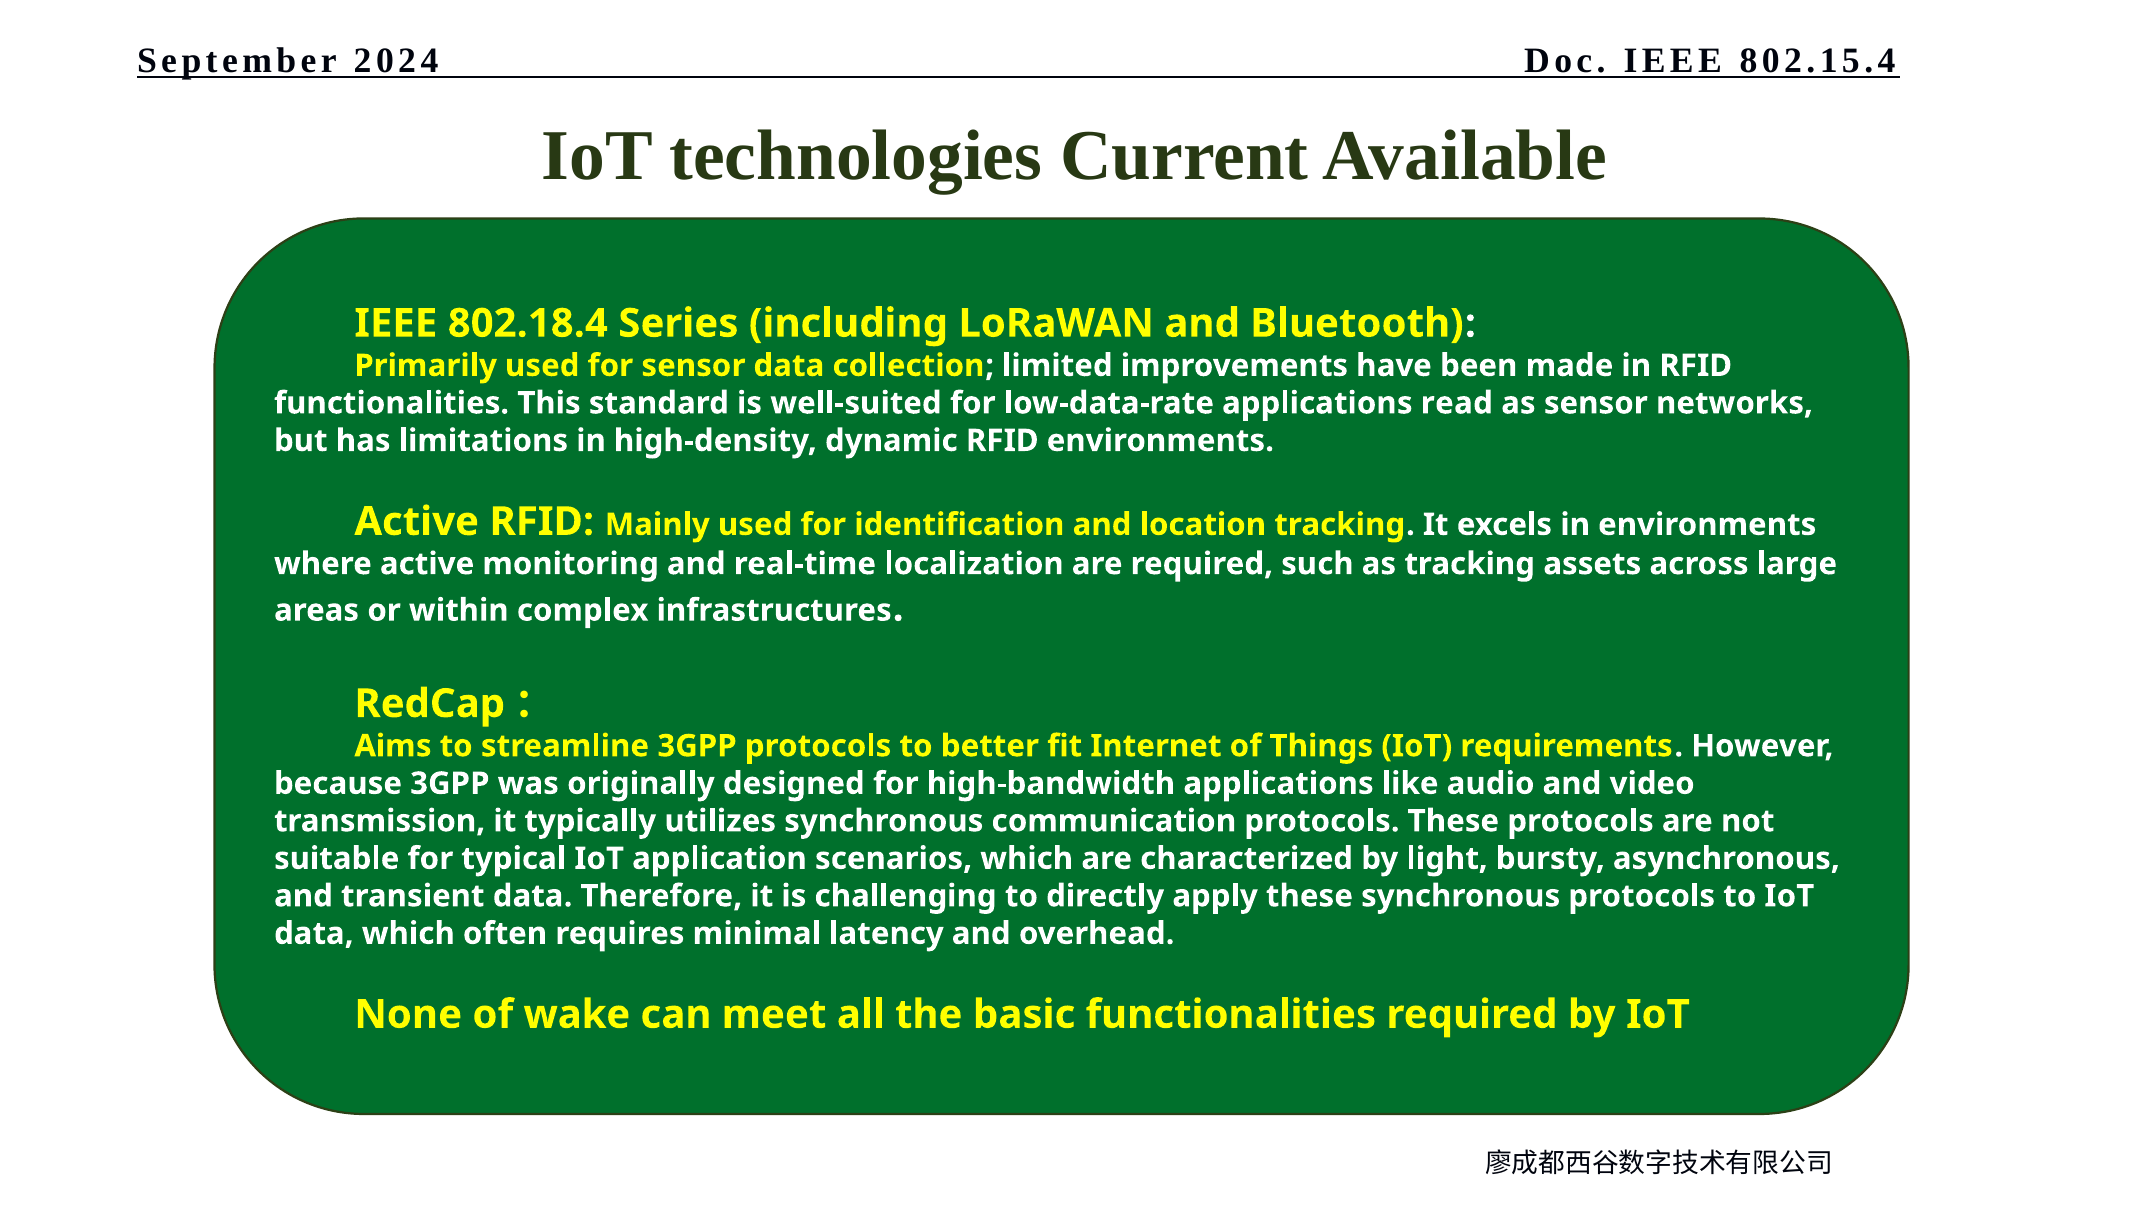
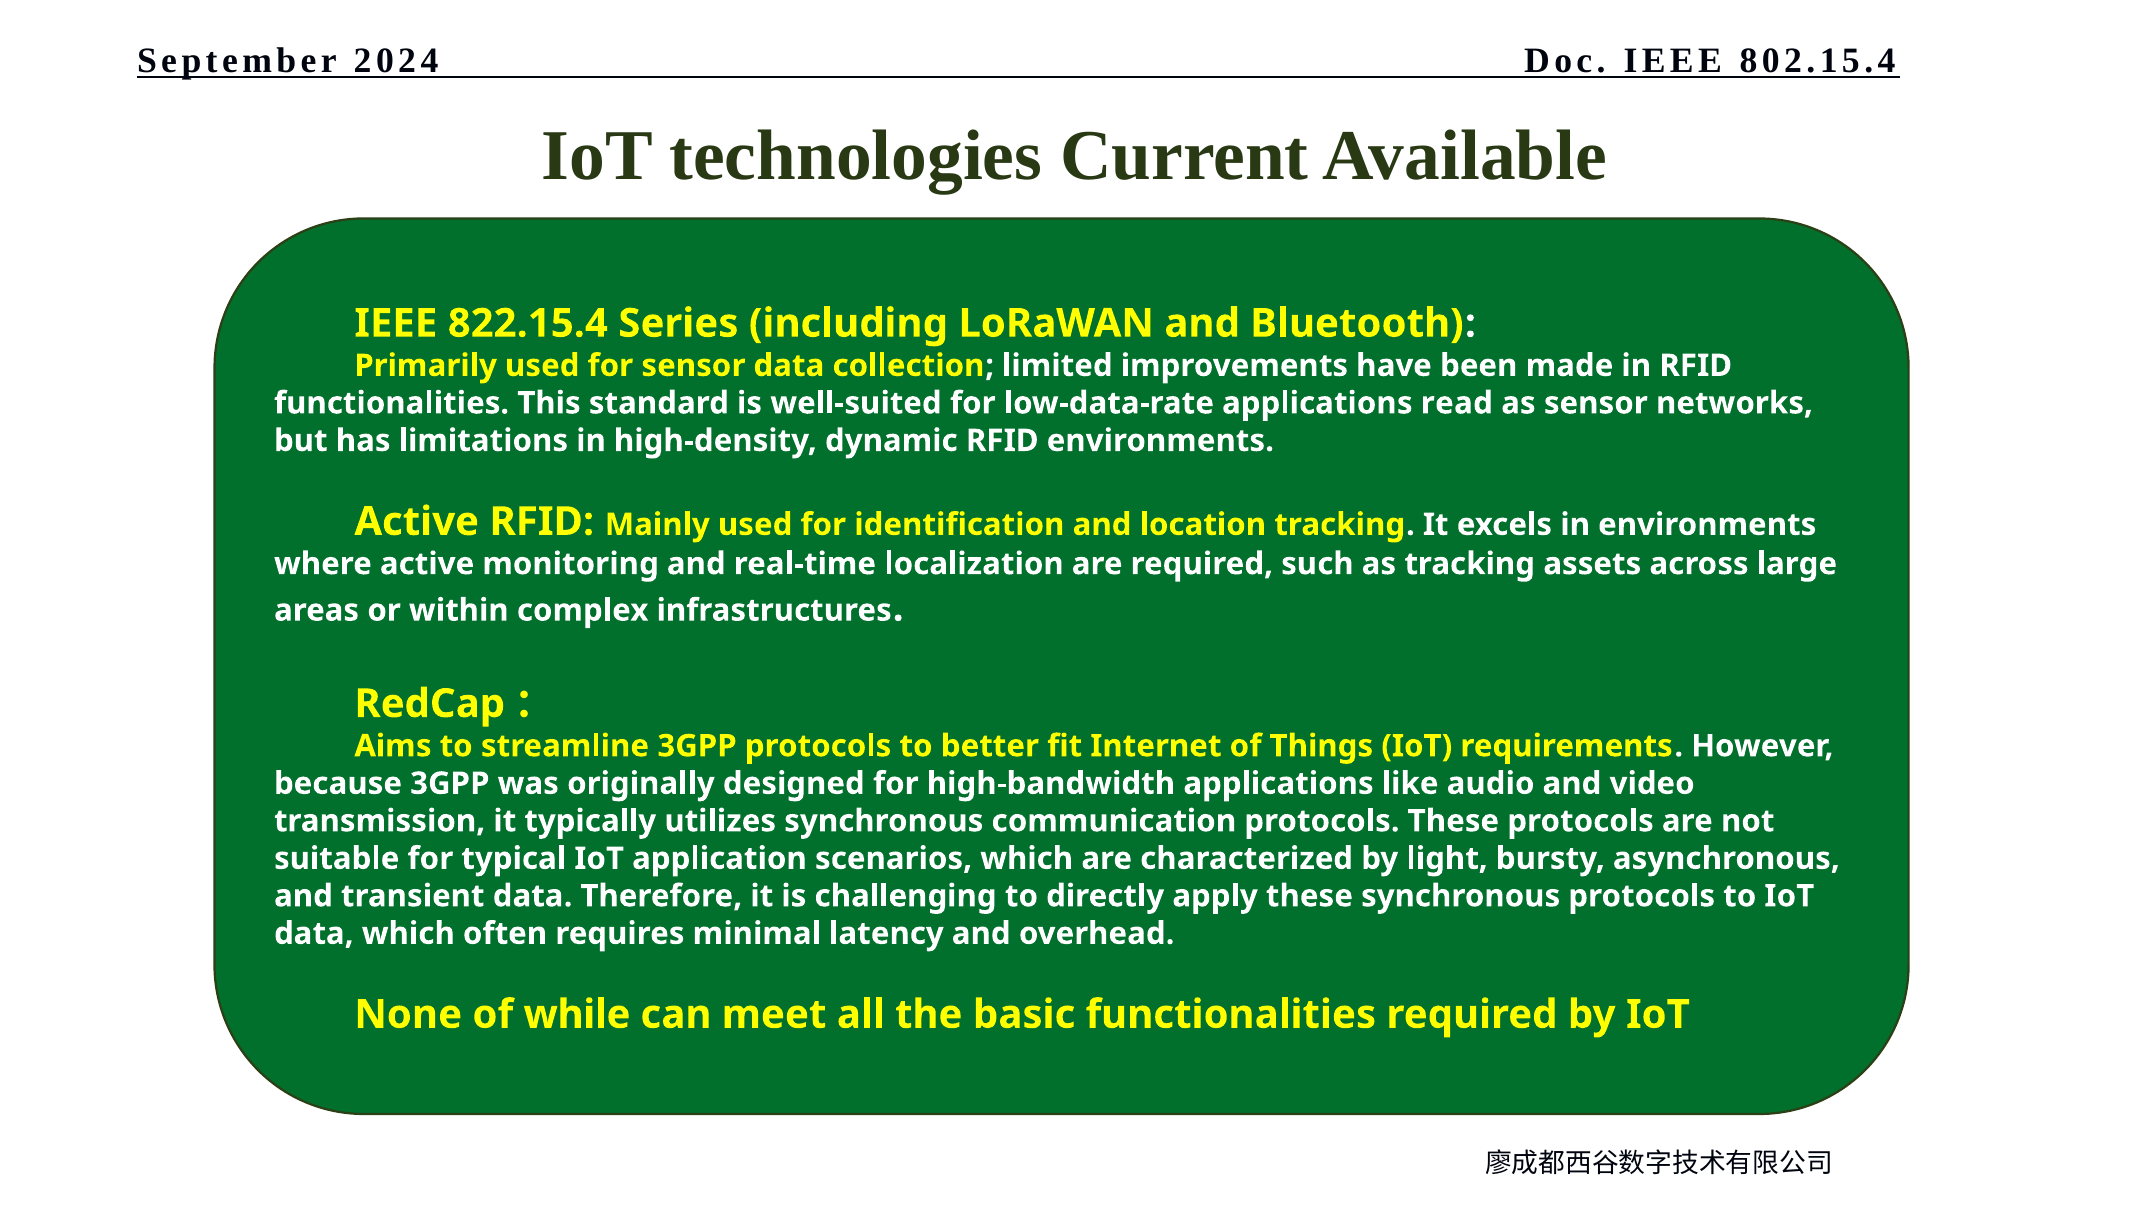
802.18.4: 802.18.4 -> 822.15.4 (528, 323)
wake: wake -> while (577, 1014)
